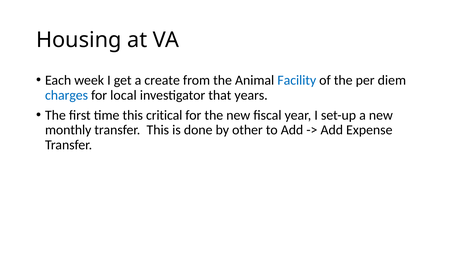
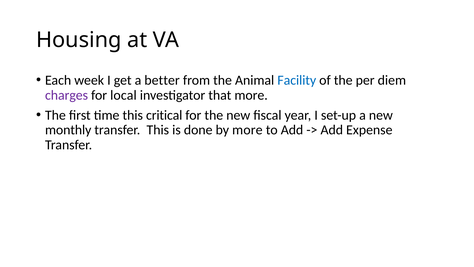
create: create -> better (162, 80)
charges colour: blue -> purple (67, 95)
that years: years -> more (251, 95)
by other: other -> more (247, 130)
